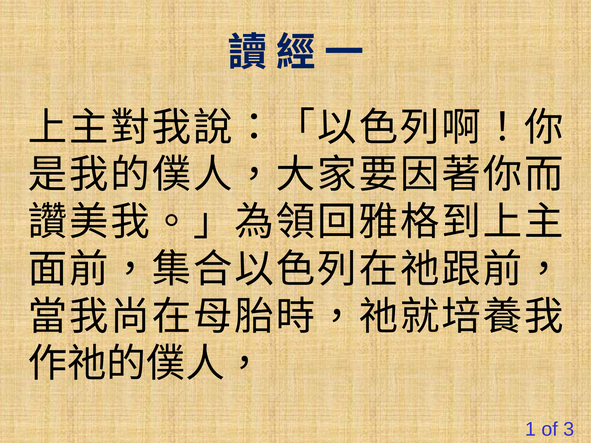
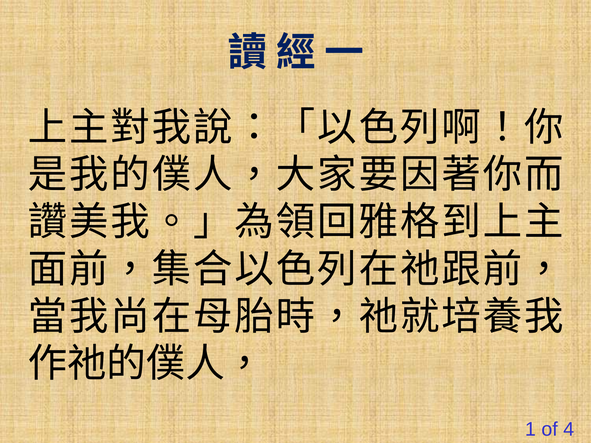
3: 3 -> 4 (569, 430)
